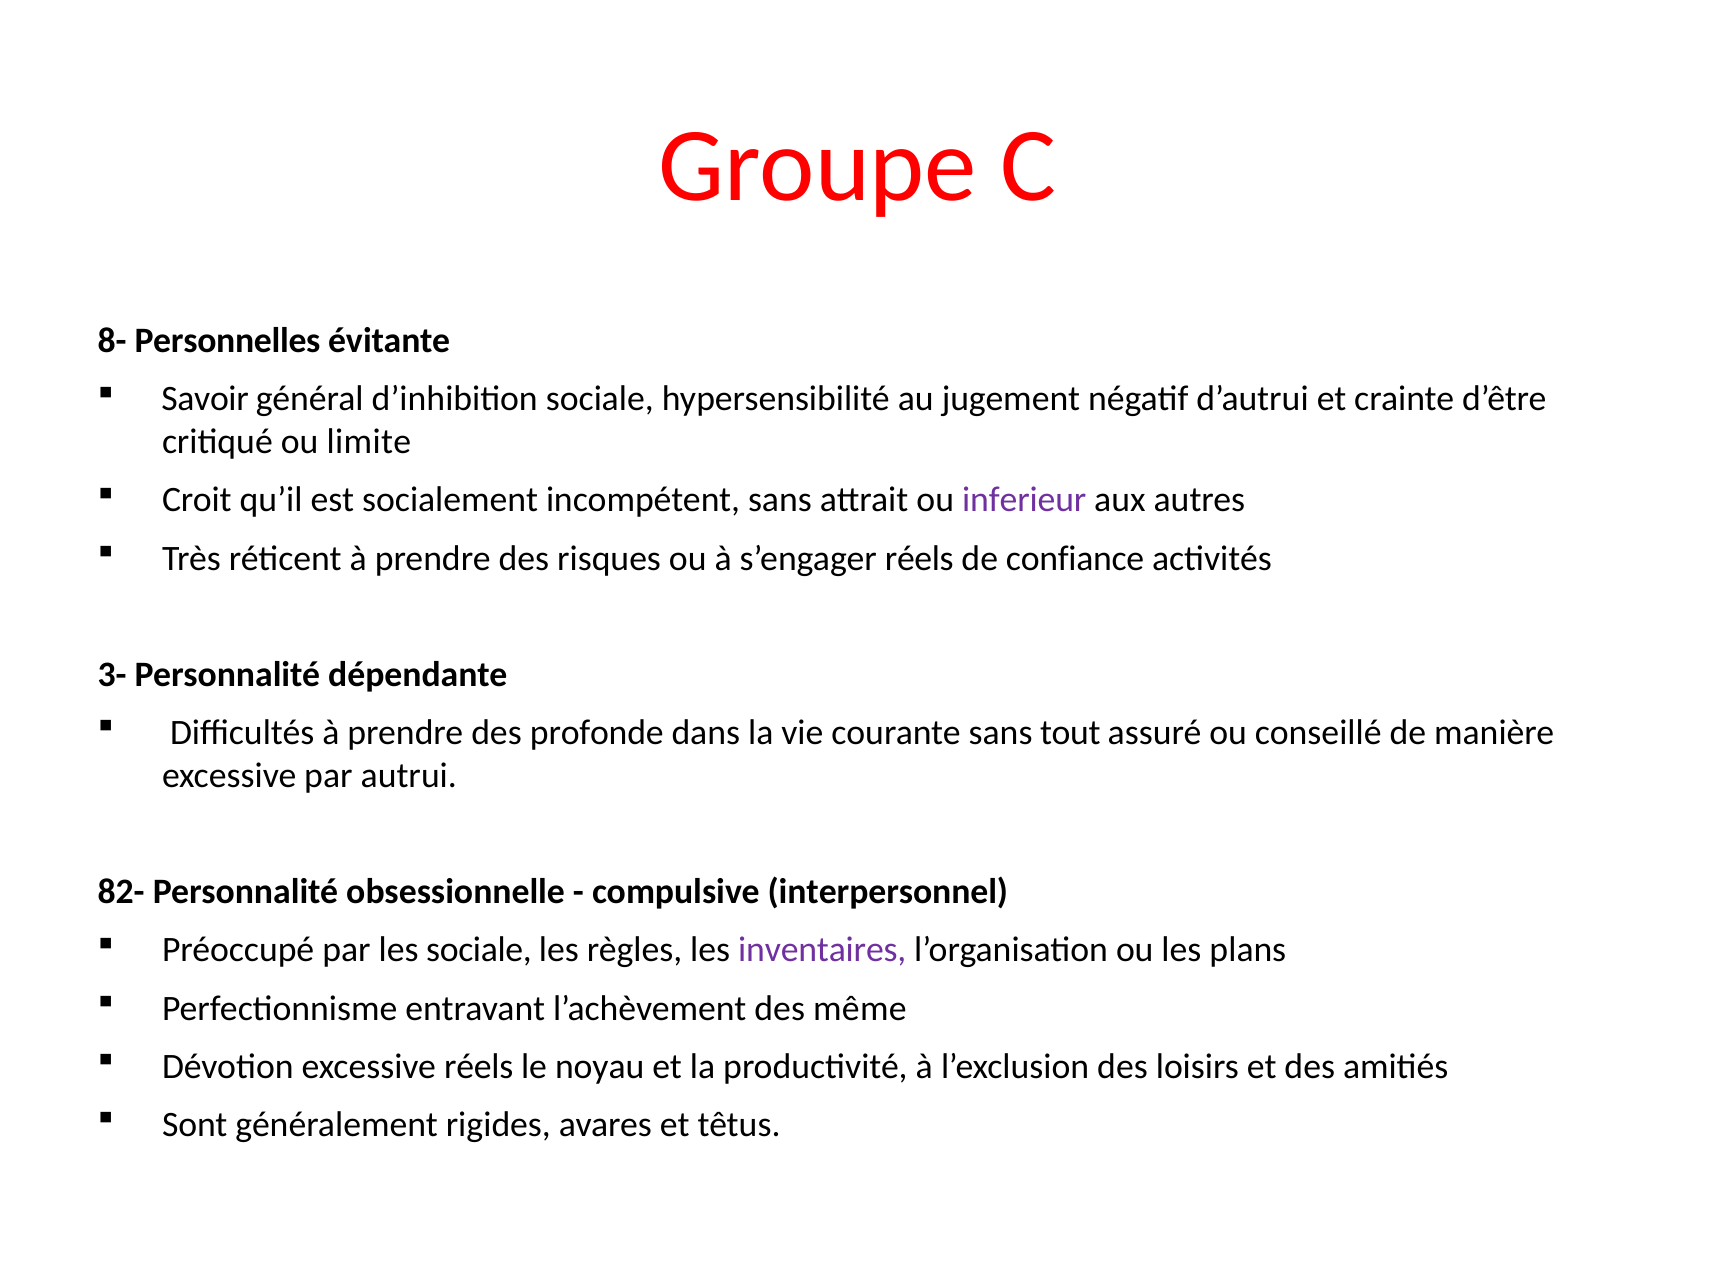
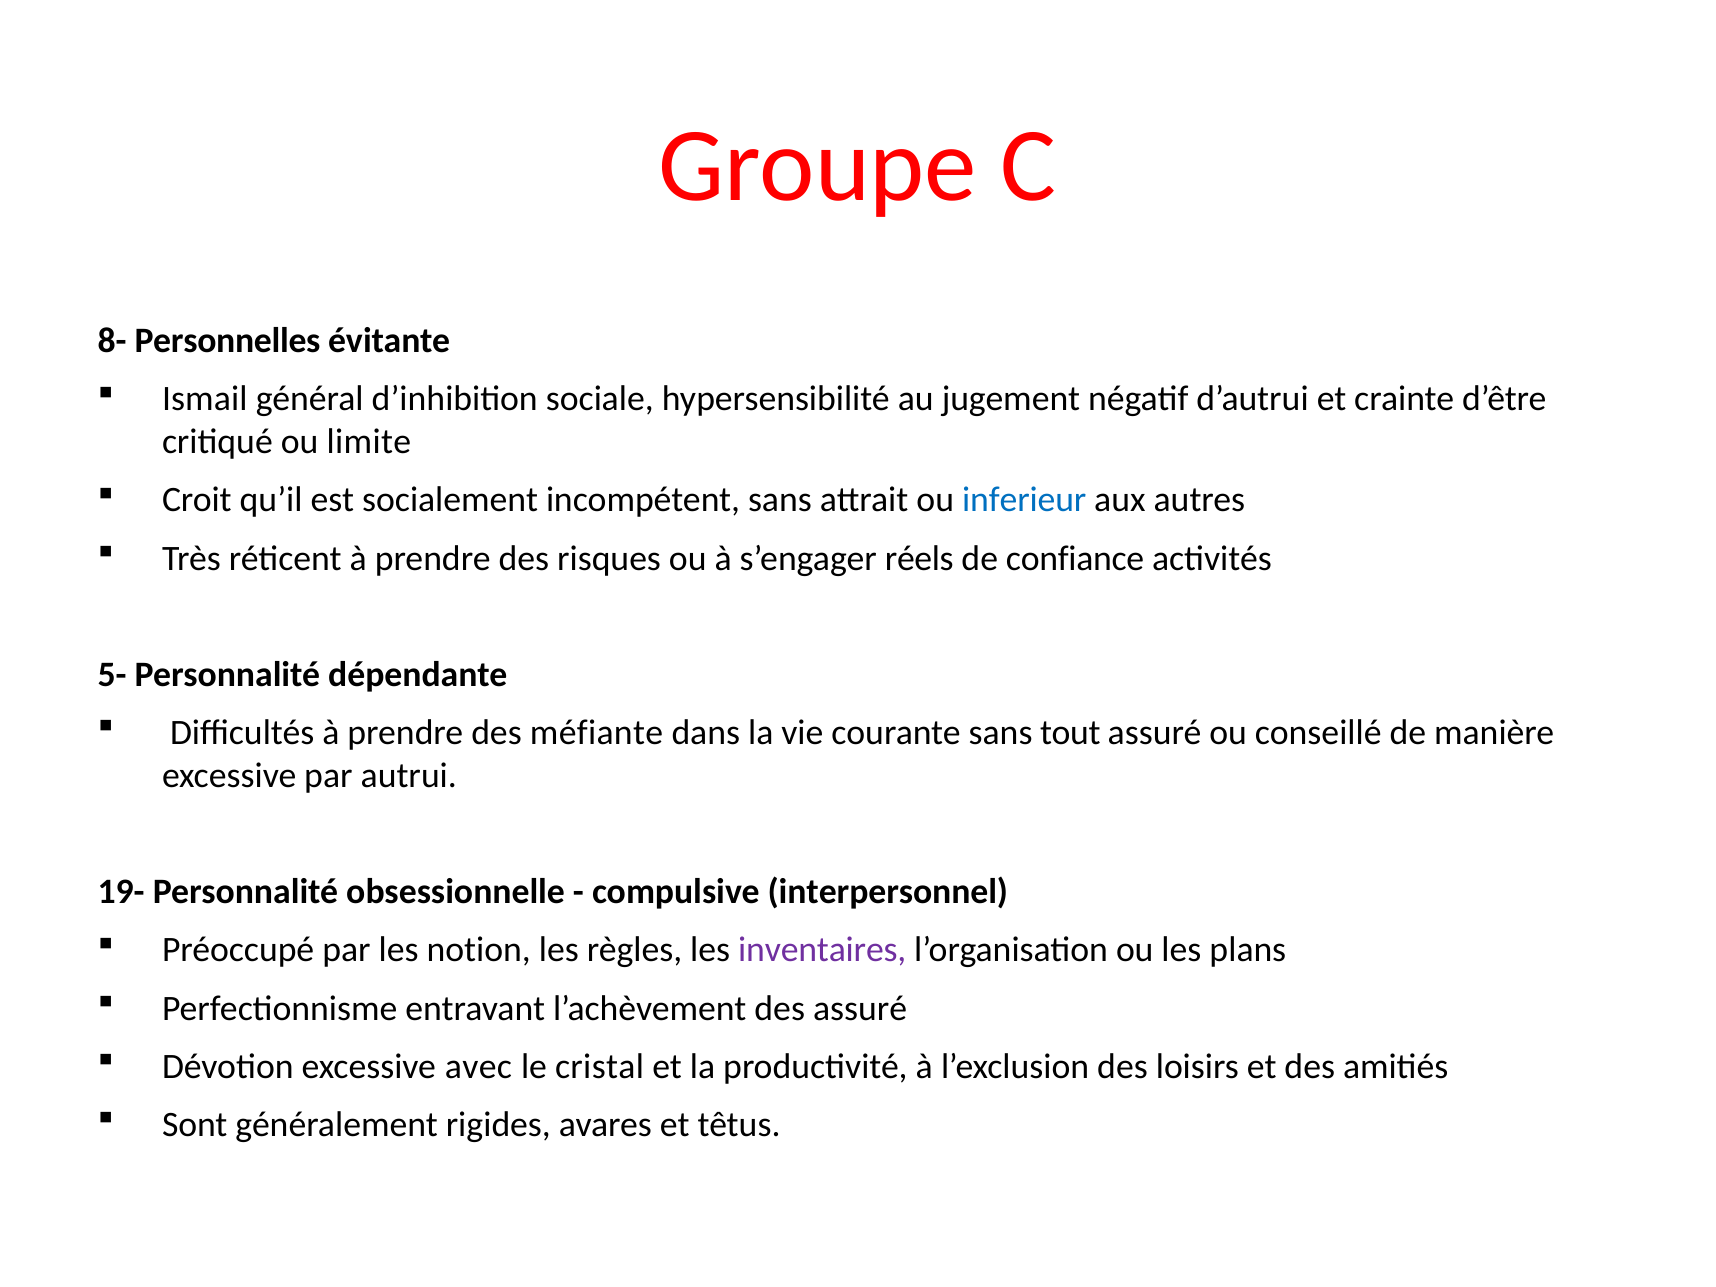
Savoir: Savoir -> Ismail (205, 399)
inferieur colour: purple -> blue (1024, 500)
3-: 3- -> 5- (112, 675)
profonde: profonde -> méfiante (597, 733)
82-: 82- -> 19- (121, 892)
les sociale: sociale -> notion (479, 950)
des même: même -> assuré (860, 1008)
excessive réels: réels -> avec (478, 1067)
noyau: noyau -> cristal (600, 1067)
